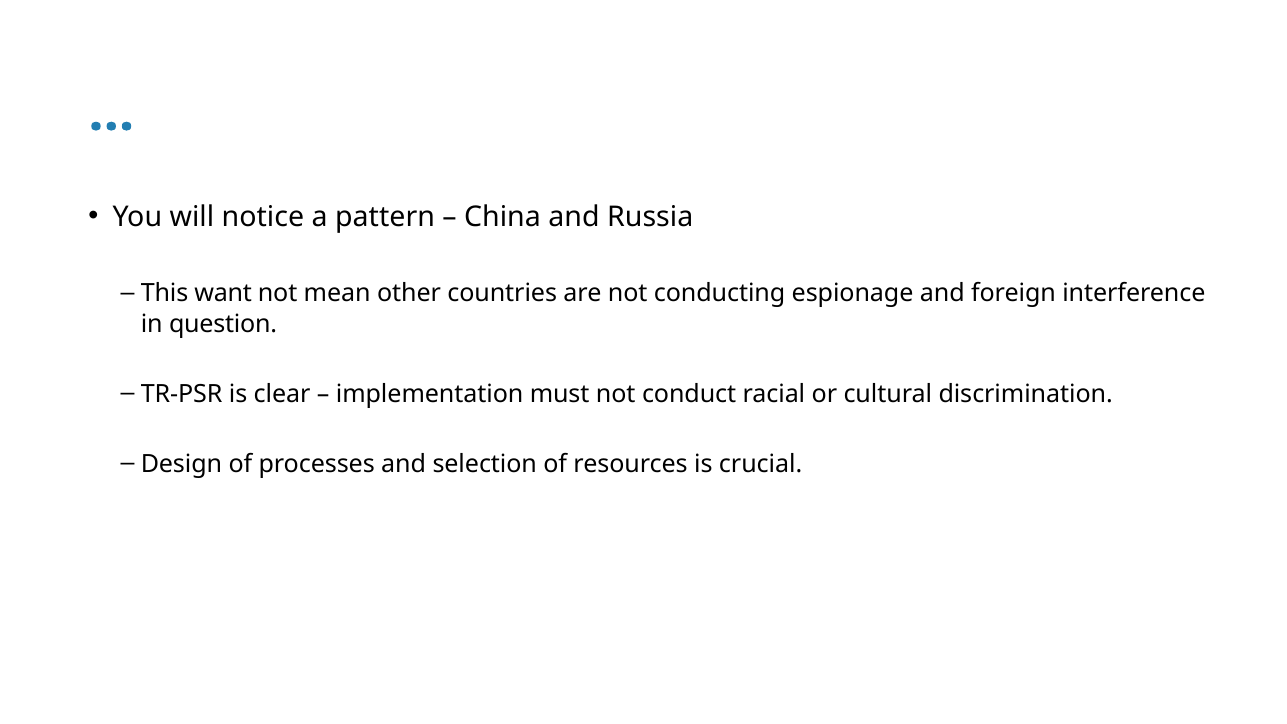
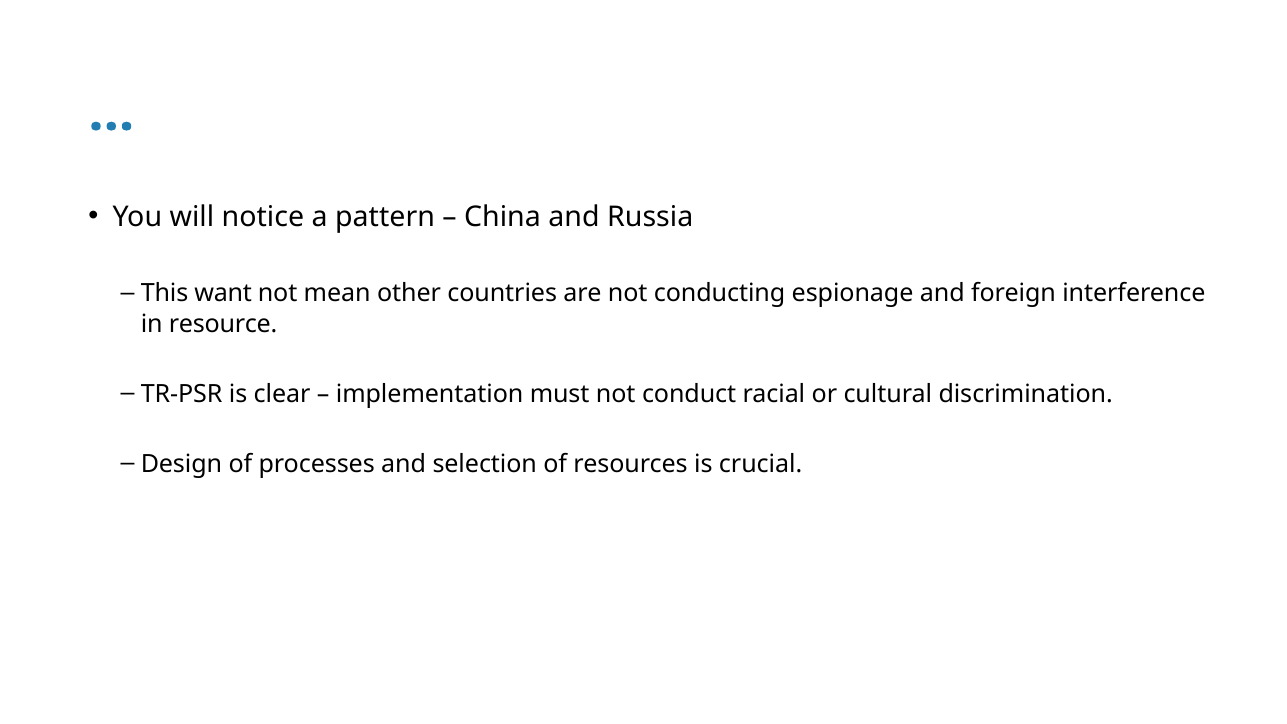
question: question -> resource (223, 324)
